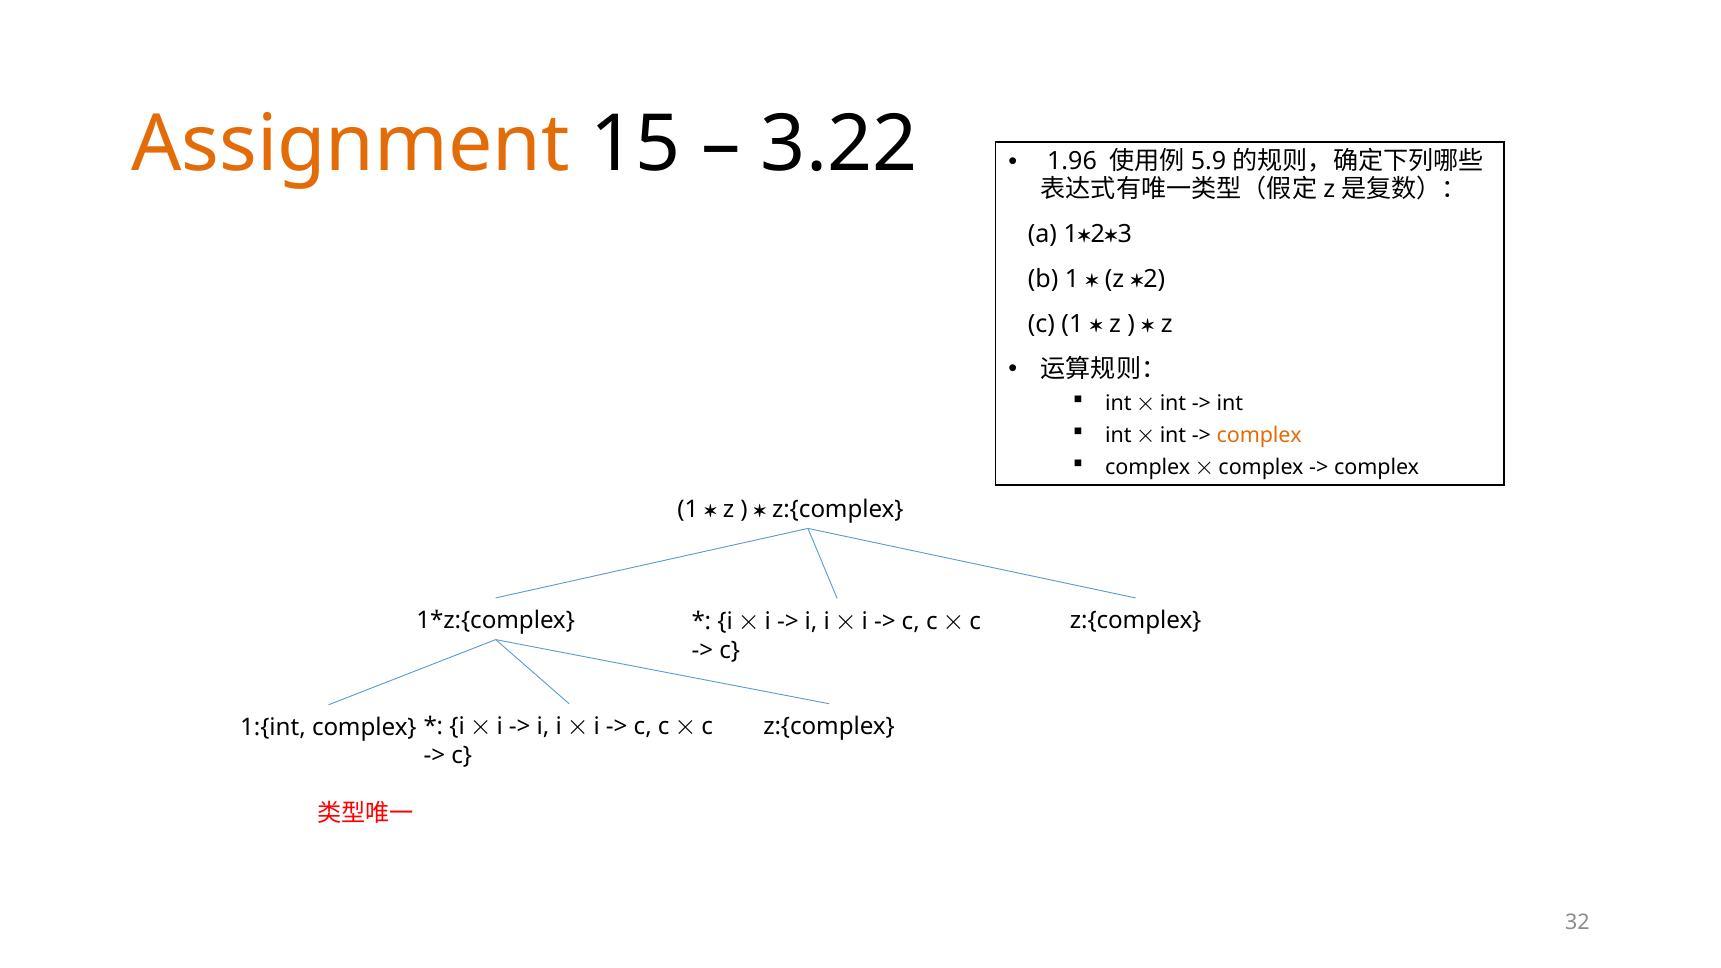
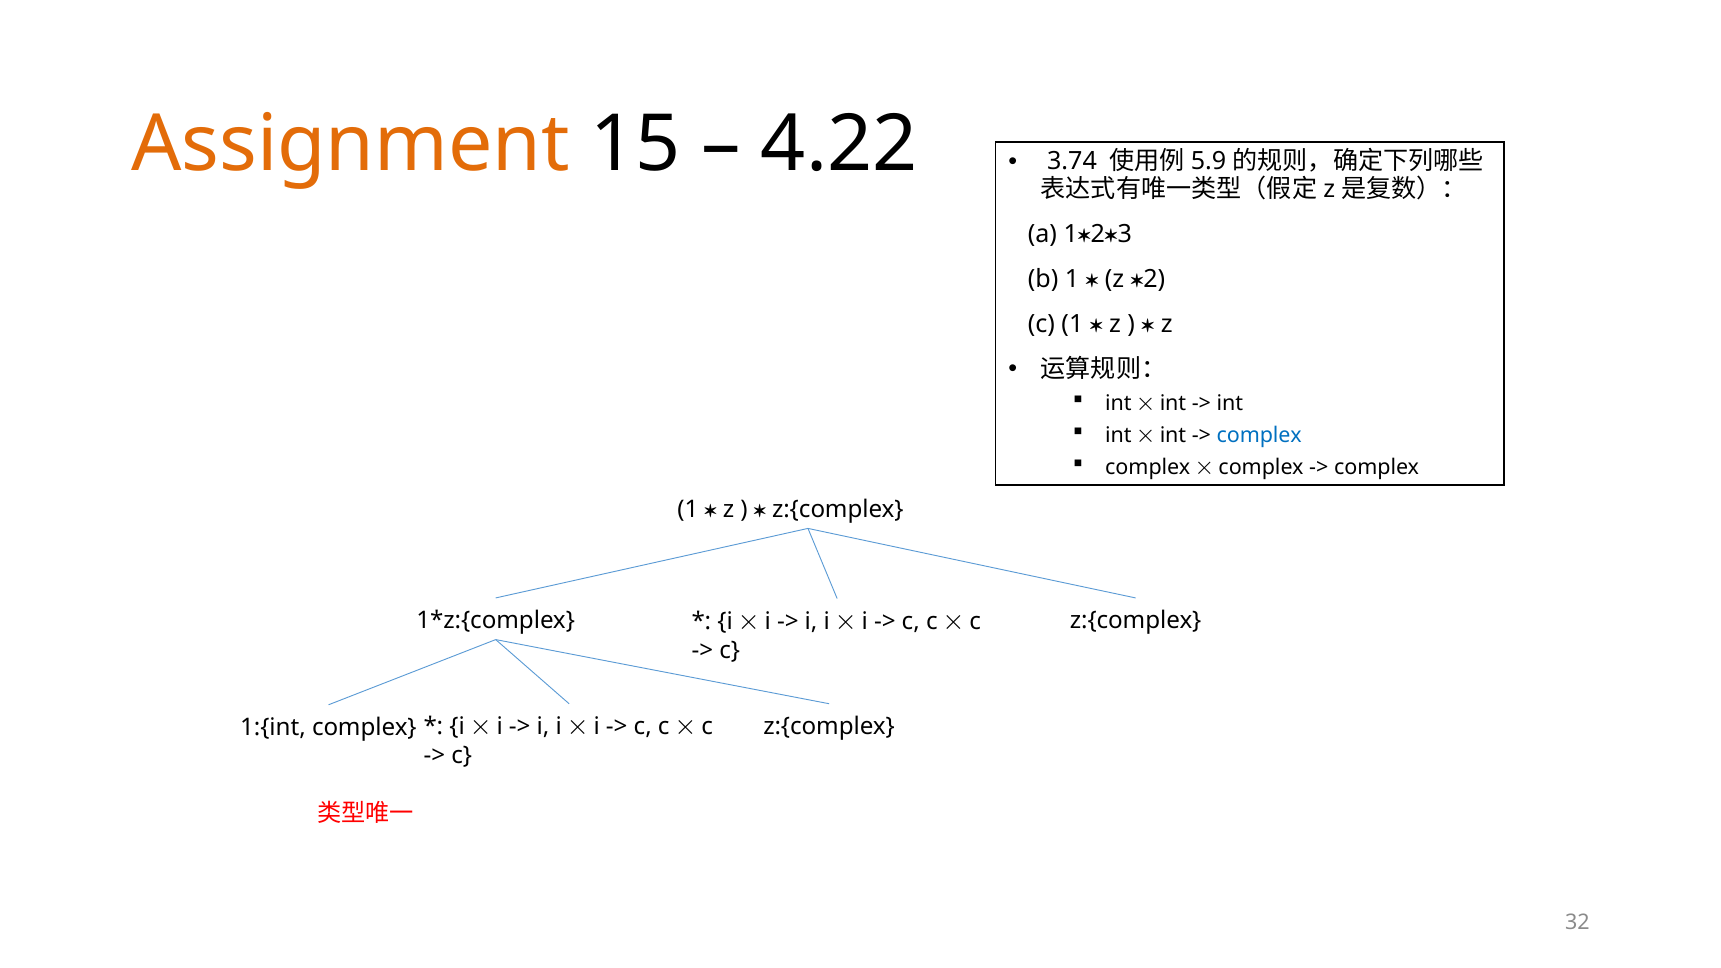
3.22: 3.22 -> 4.22 (839, 145)
1.96: 1.96 -> 3.74 (1072, 162)
complex colour: orange -> blue (1259, 435)
